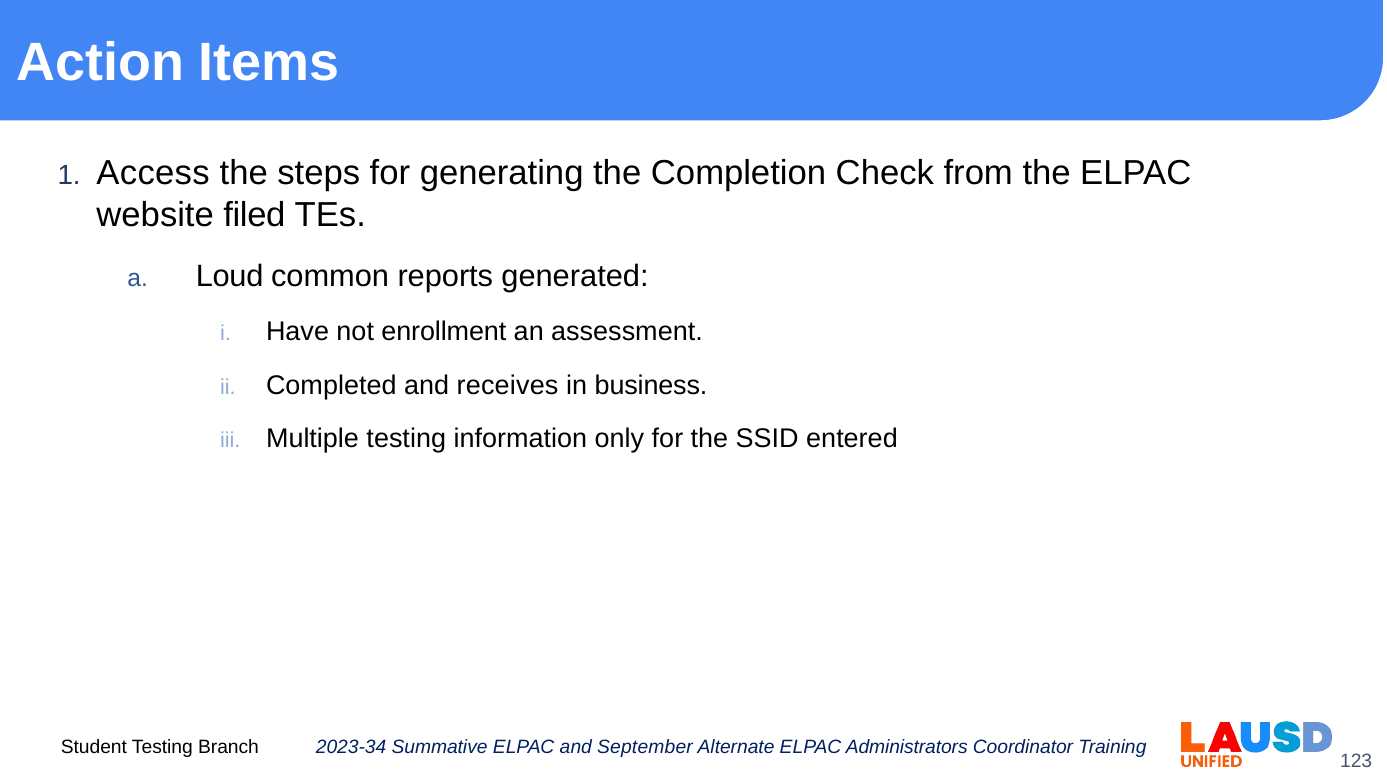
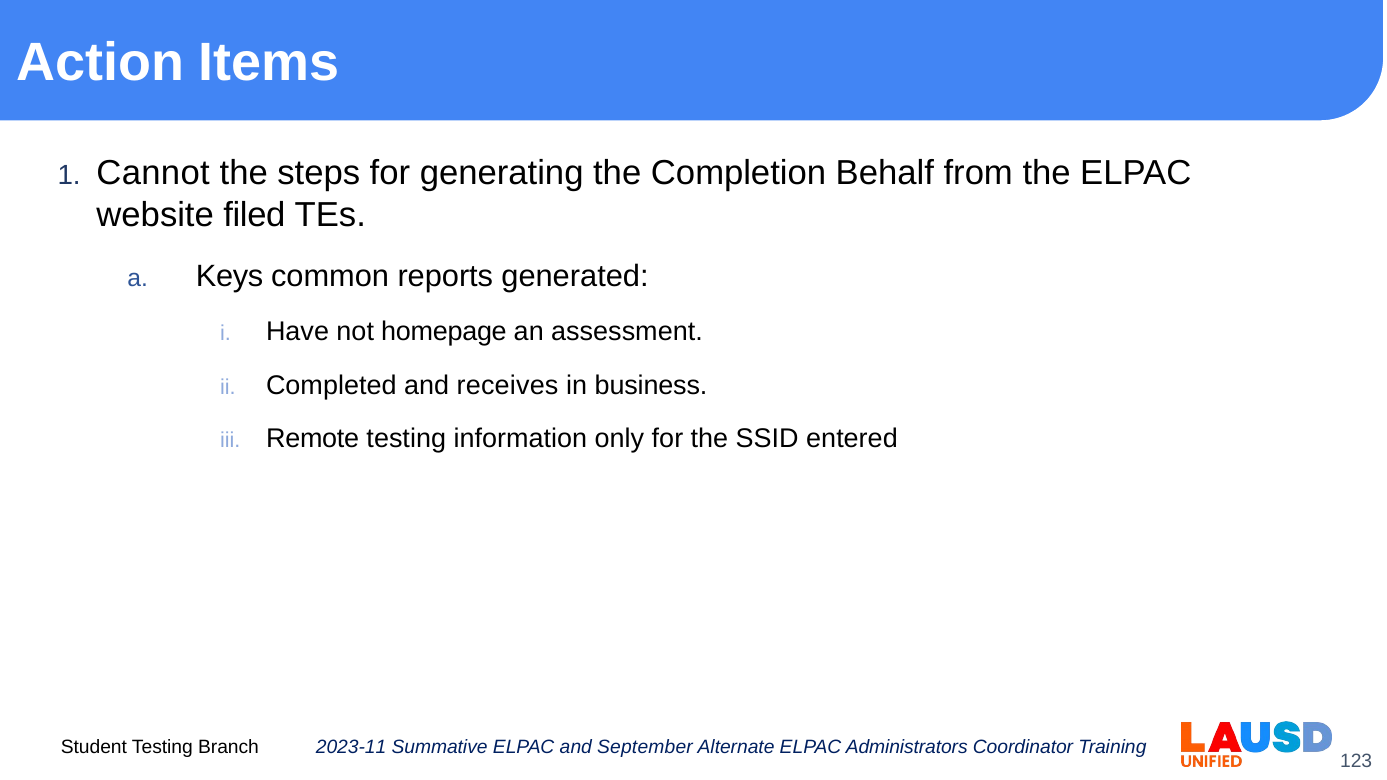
Access: Access -> Cannot (153, 173)
Check: Check -> Behalf (885, 173)
Loud: Loud -> Keys (230, 276)
enrollment: enrollment -> homepage (444, 332)
Multiple: Multiple -> Remote (313, 439)
2023-34: 2023-34 -> 2023-11 (351, 748)
